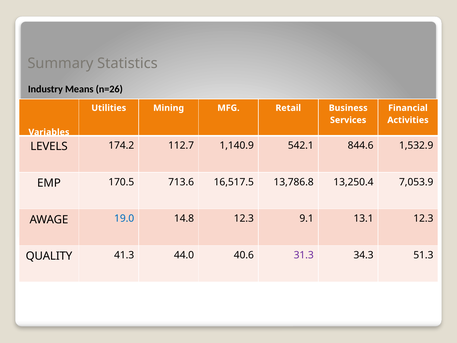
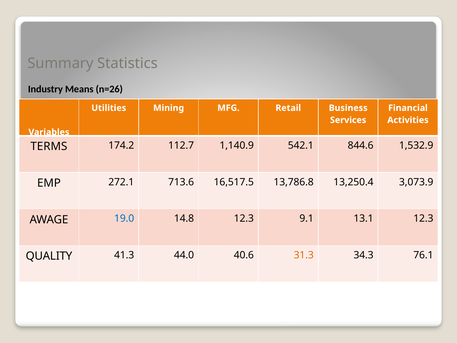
LEVELS: LEVELS -> TERMS (49, 146)
170.5: 170.5 -> 272.1 (121, 182)
7,053.9: 7,053.9 -> 3,073.9 (416, 182)
31.3 colour: purple -> orange (304, 255)
51.3: 51.3 -> 76.1 (423, 255)
